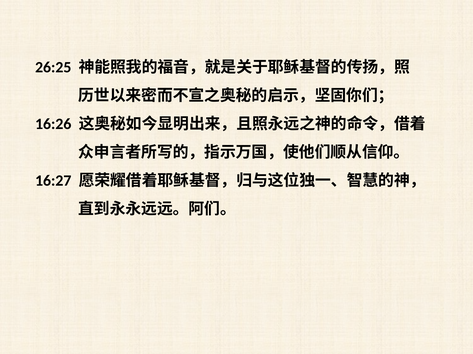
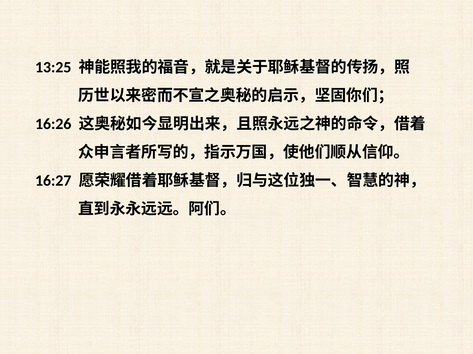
26:25: 26:25 -> 13:25 (53, 67)
